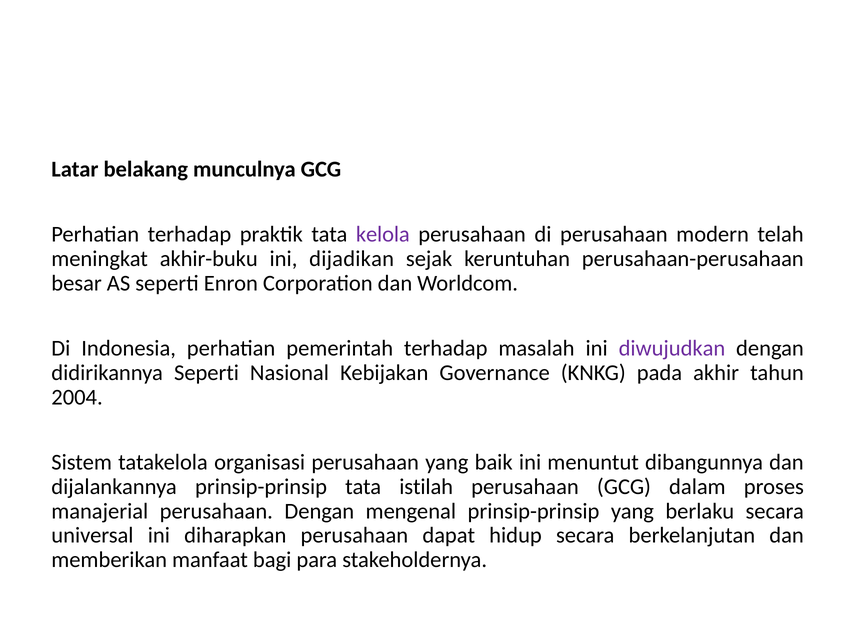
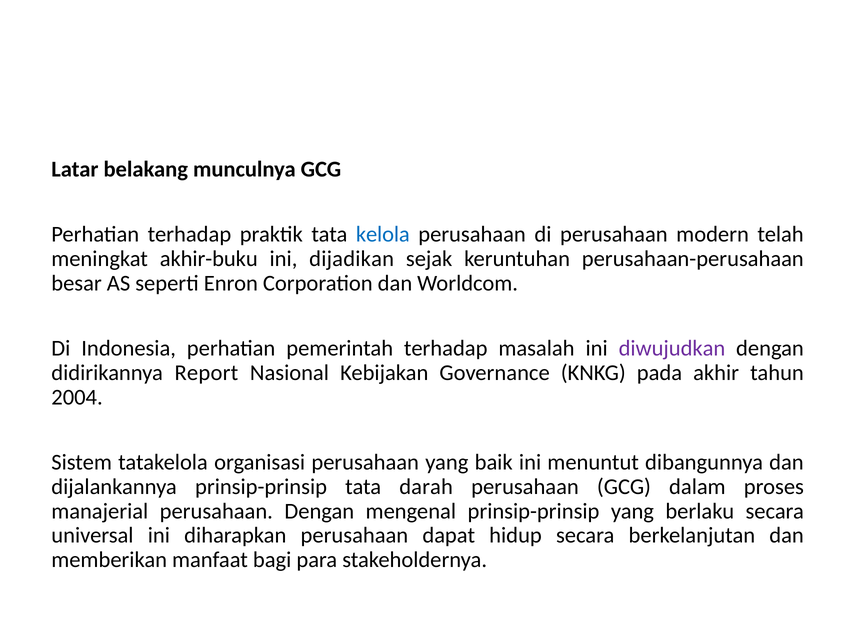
kelola colour: purple -> blue (383, 234)
didirikannya Seperti: Seperti -> Report (206, 373)
istilah: istilah -> darah (426, 487)
